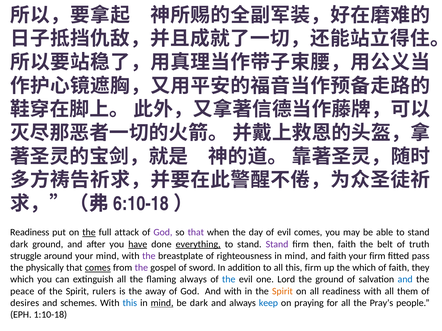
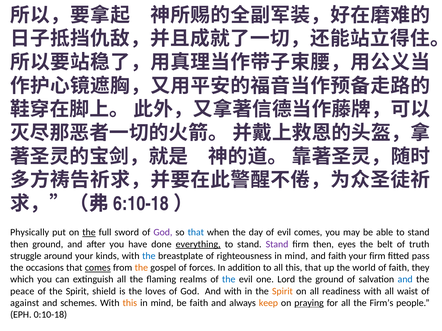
Readiness: Readiness -> Physically (30, 233)
attack: attack -> sword (127, 233)
that colour: purple -> blue (196, 233)
dark: dark -> then (19, 245)
have underline: present -> none (138, 245)
then faith: faith -> eyes (347, 245)
your mind: mind -> kinds (107, 256)
the colour: purple -> blue (149, 256)
physically: physically -> occasions (45, 268)
the colour: purple -> orange (141, 268)
sword: sword -> forces (202, 268)
this firm: firm -> that (313, 268)
the which: which -> world (364, 268)
flaming always: always -> realms (193, 280)
rulers: rulers -> shield (104, 292)
away: away -> loves (155, 292)
them: them -> waist (408, 292)
desires: desires -> against (25, 303)
this colour: blue -> orange (130, 303)
mind underline: present -> none (162, 303)
be dark: dark -> faith (199, 303)
keep colour: blue -> orange (268, 303)
praying underline: none -> present (309, 303)
Pray’s: Pray’s -> Firm’s (382, 303)
1:10-18: 1:10-18 -> 0:10-18 (50, 315)
